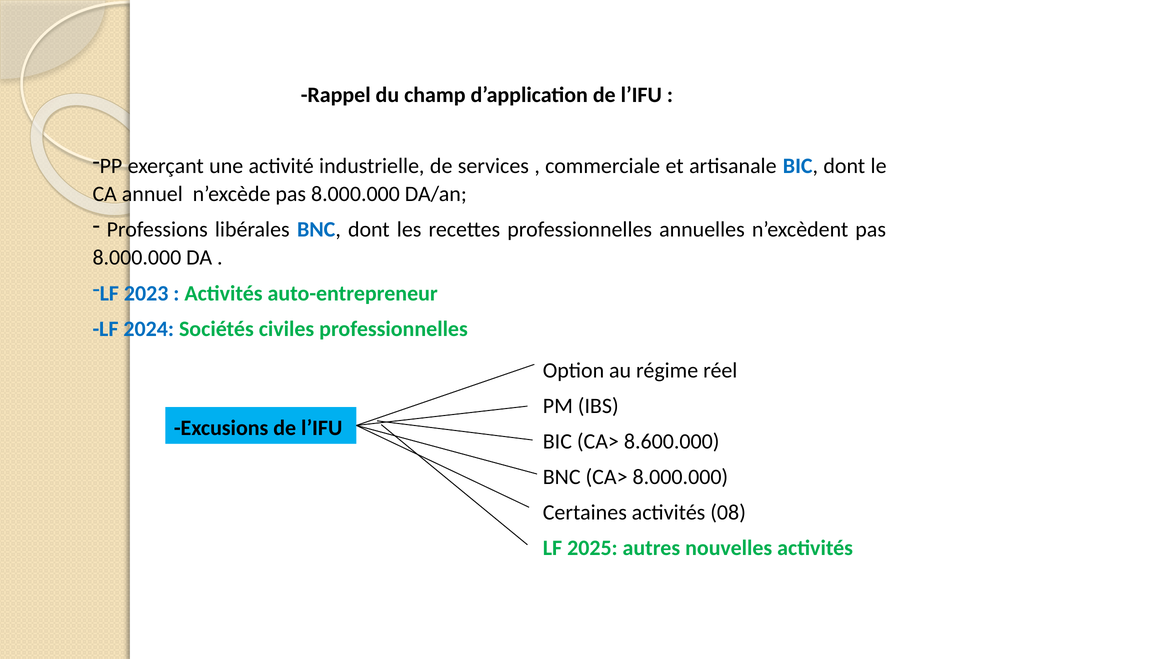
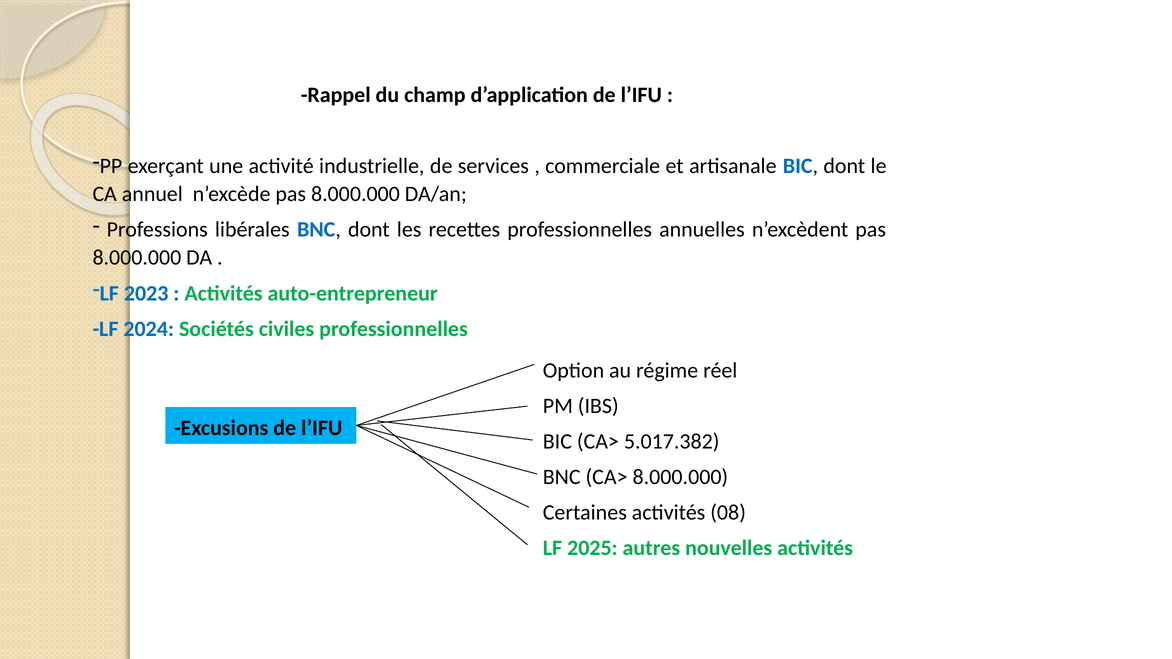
8.600.000: 8.600.000 -> 5.017.382 (672, 442)
